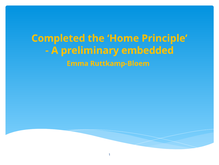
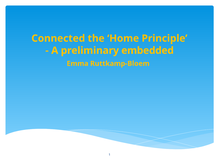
Completed: Completed -> Connected (58, 38)
